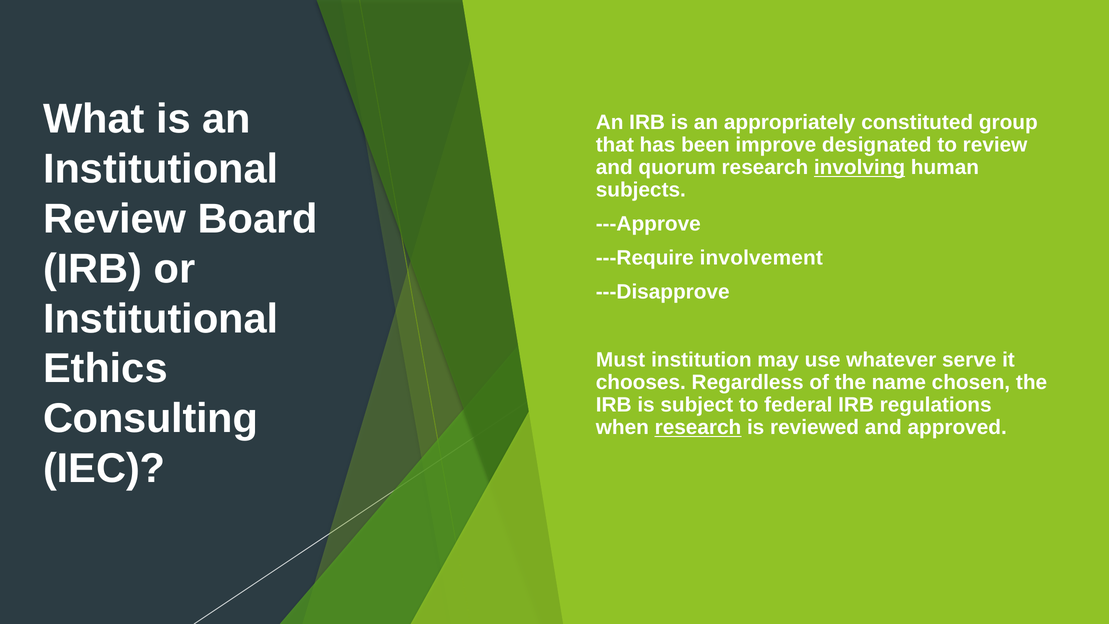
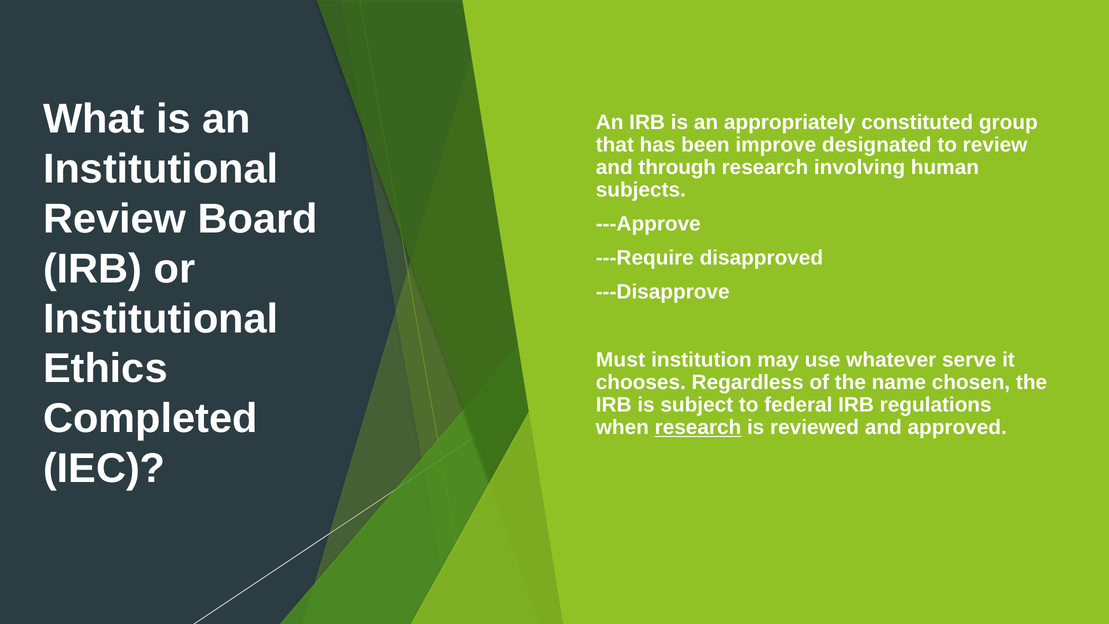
quorum: quorum -> through (677, 167)
involving underline: present -> none (860, 167)
involvement: involvement -> disapproved (761, 258)
Consulting: Consulting -> Completed (150, 418)
